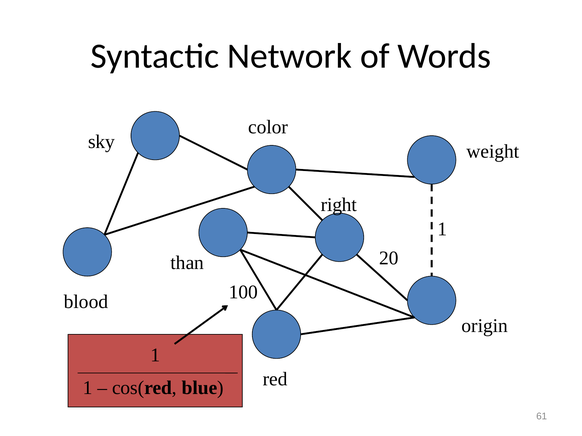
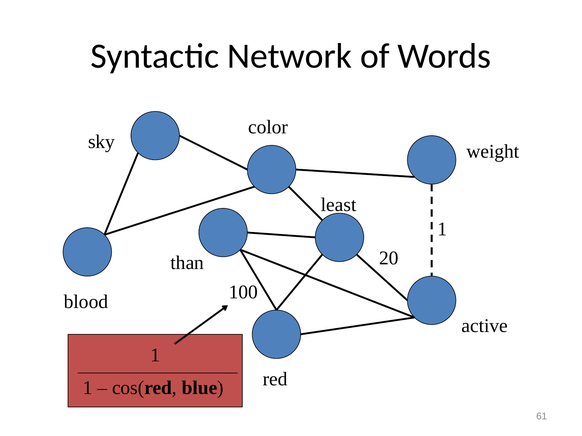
right: right -> least (339, 205)
origin: origin -> active (485, 326)
